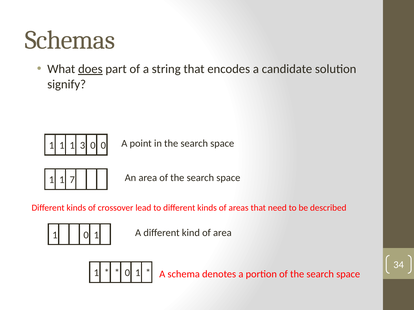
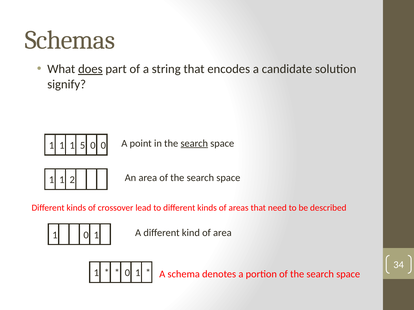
search underline: none -> present (194, 144)
3: 3 -> 5 (83, 146)
7: 7 -> 2 (72, 180)
